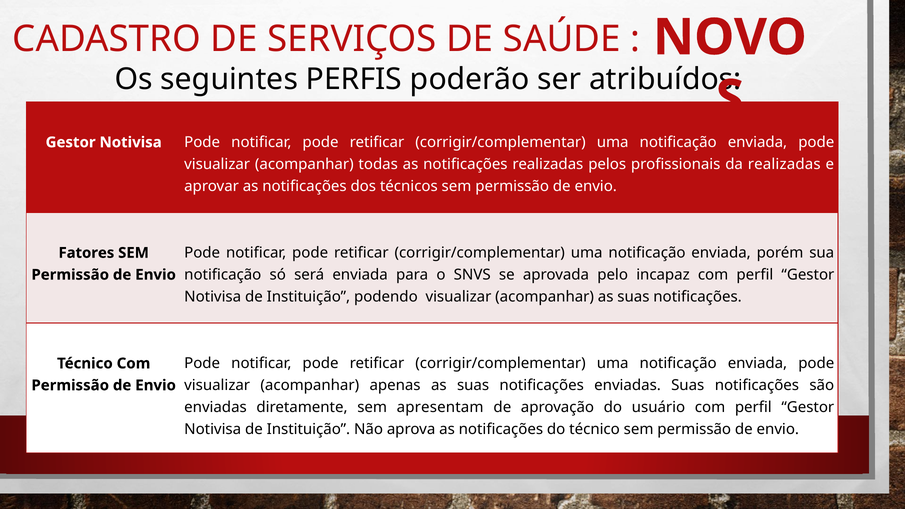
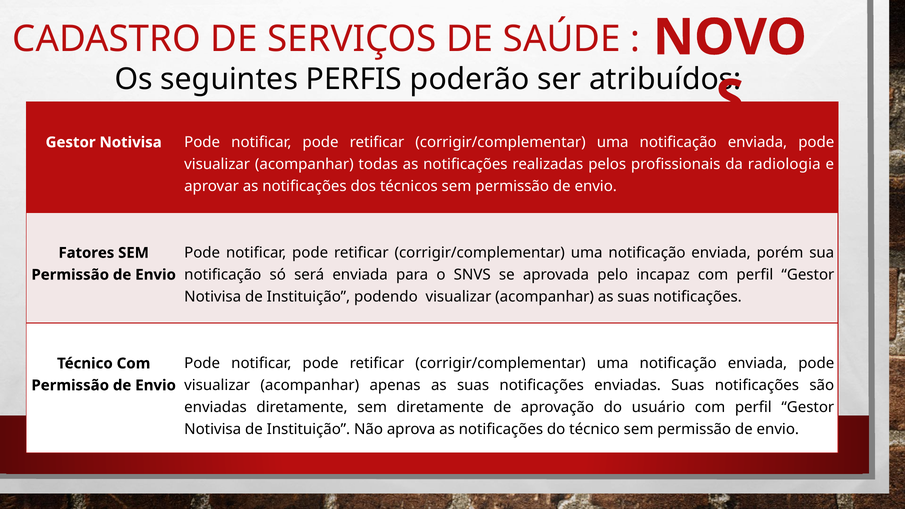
da realizadas: realizadas -> radiologia (784, 164)
sem apresentam: apresentam -> diretamente (440, 407)
